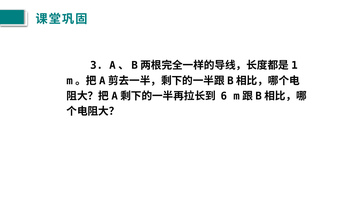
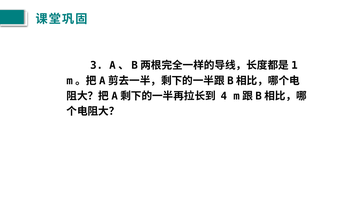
6: 6 -> 4 (224, 96)
